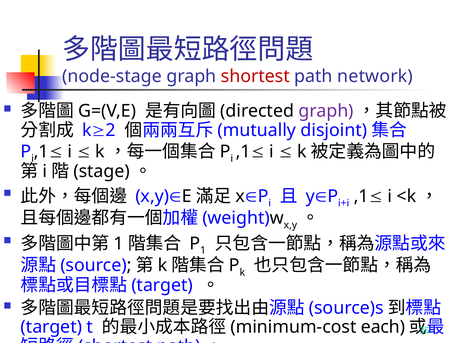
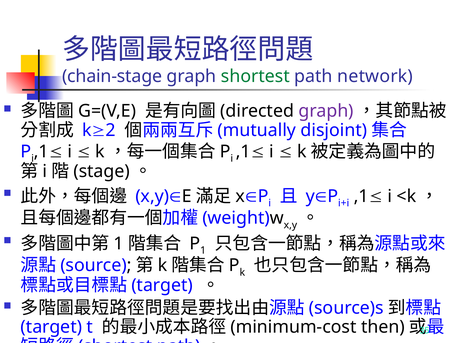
node-stage: node-stage -> chain-stage (112, 76)
shortest colour: red -> green (255, 76)
each: each -> then (383, 327)
